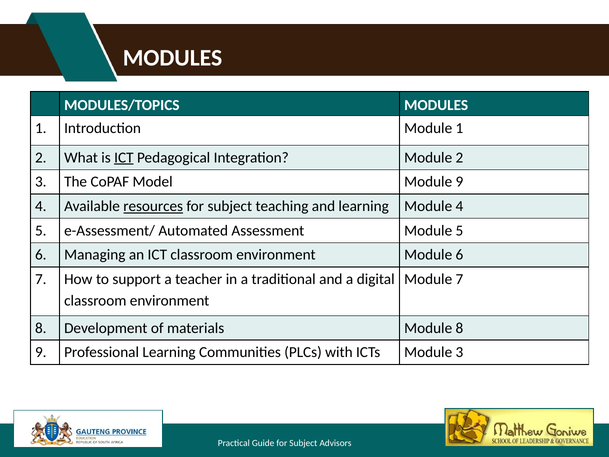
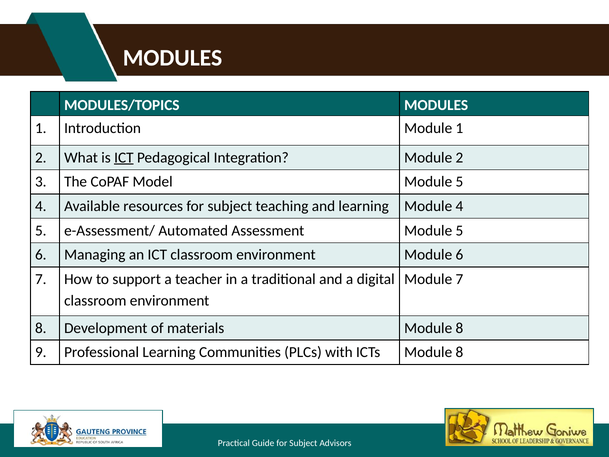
Model Module 9: 9 -> 5 (459, 182)
resources underline: present -> none (153, 206)
ICTs Module 3: 3 -> 8 (459, 352)
